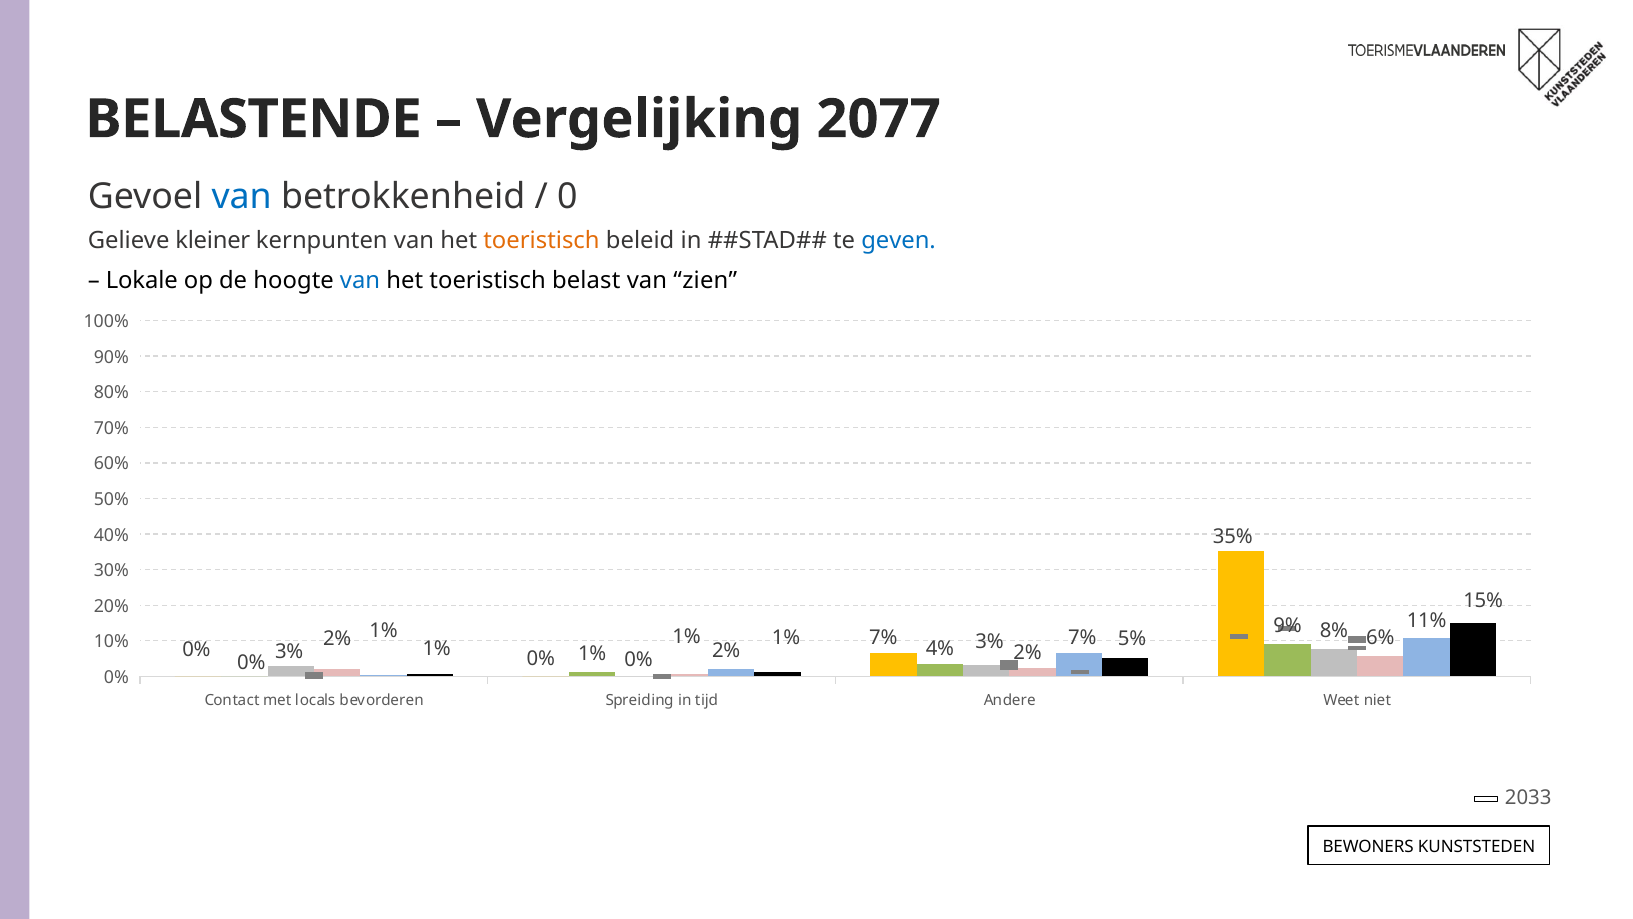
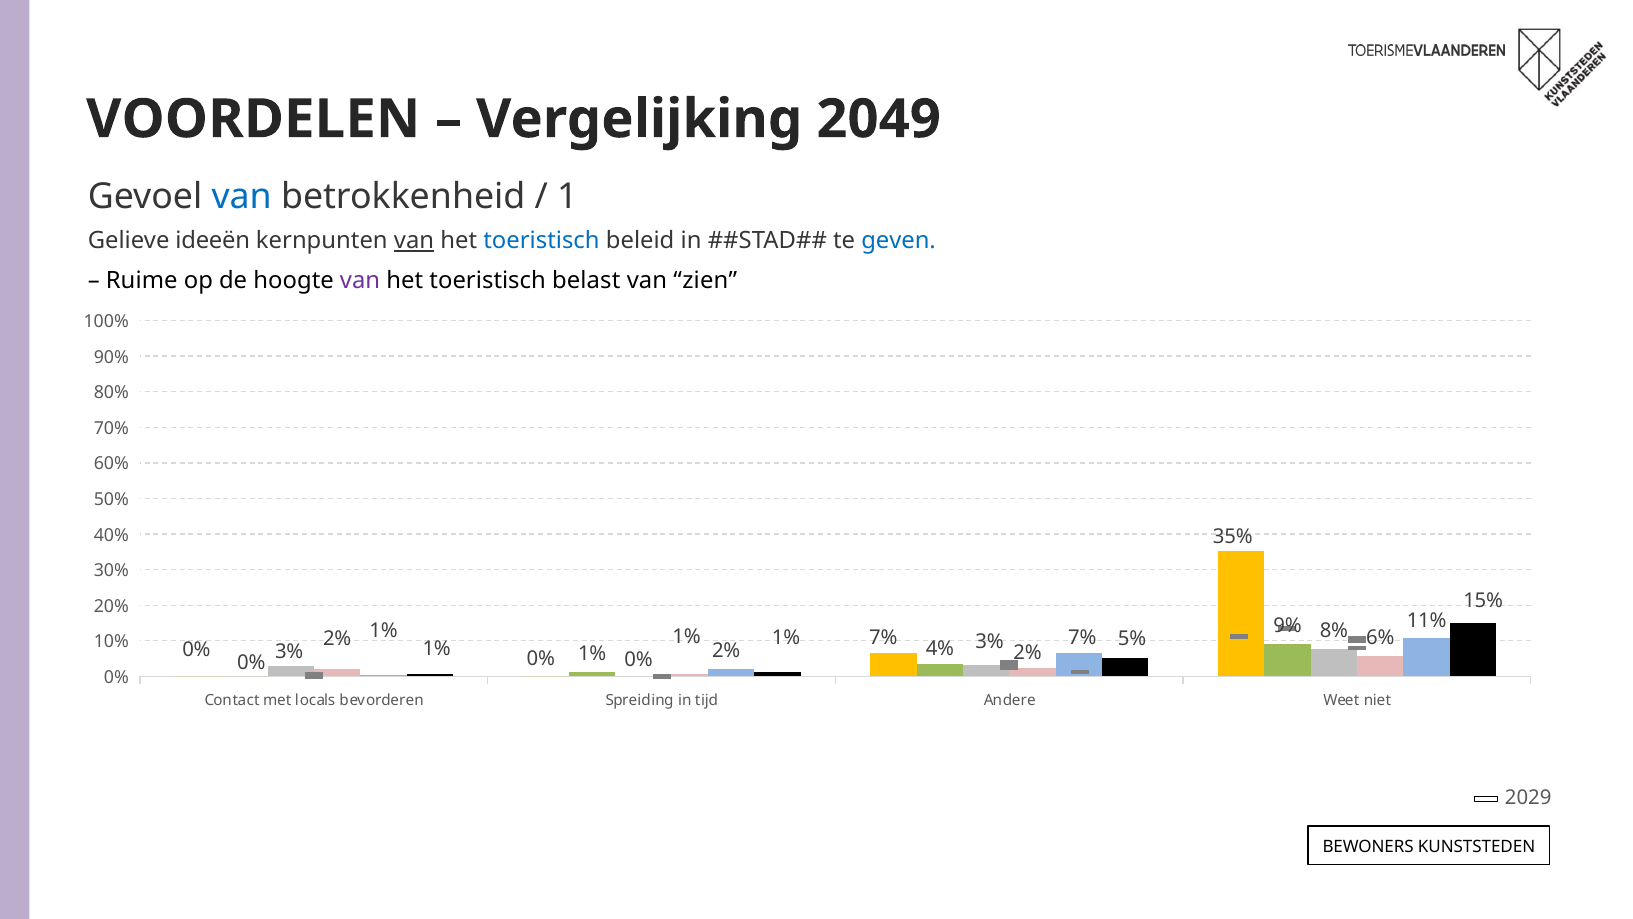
BELASTENDE: BELASTENDE -> VOORDELEN (253, 119)
2077: 2077 -> 2049 (879, 119)
0: 0 -> 1 (567, 196)
kleiner: kleiner -> ideeën (213, 241)
van underline: none -> present (414, 241)
toeristisch colour: orange -> blue (541, 241)
Lokale: Lokale -> Ruime (142, 280)
van colour: blue -> purple (360, 280)
2033: 2033 -> 2029 (1528, 797)
